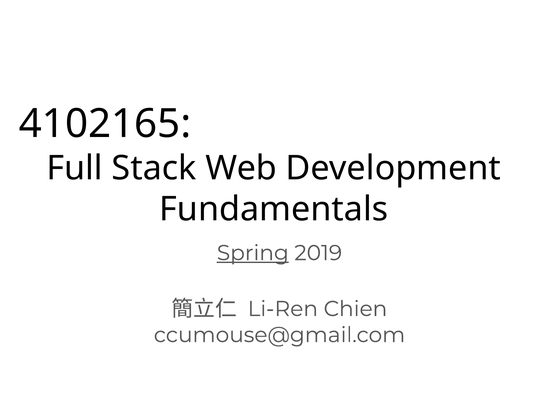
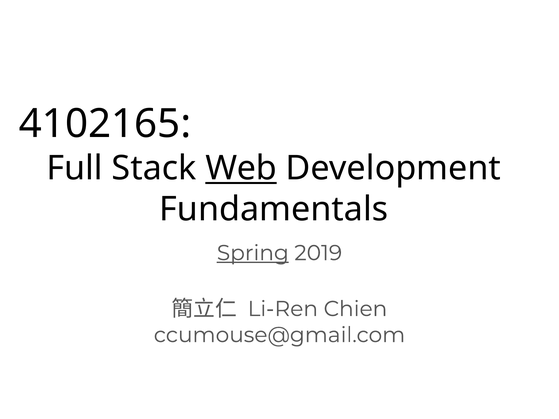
Web underline: none -> present (241, 168)
